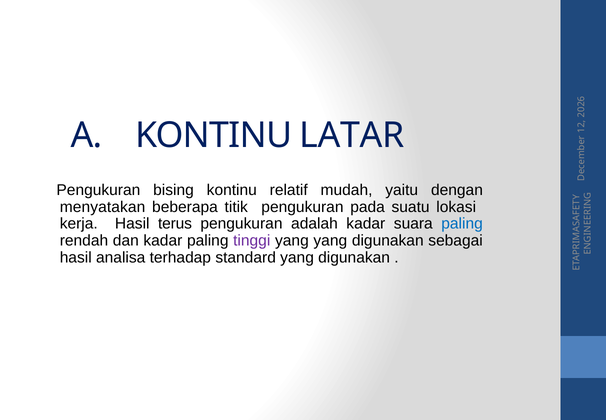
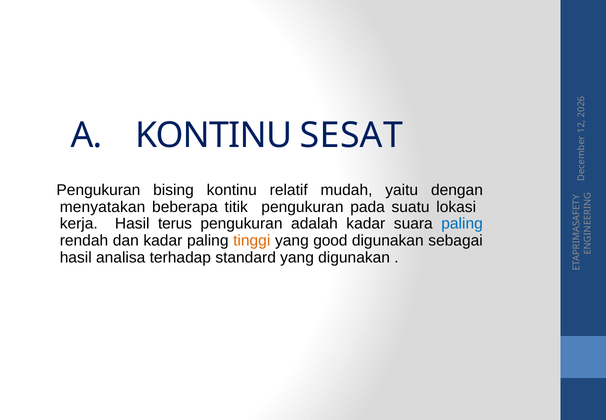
LATAR: LATAR -> SESAT (351, 135)
tinggi colour: purple -> orange (252, 240)
yang yang: yang -> good (330, 240)
